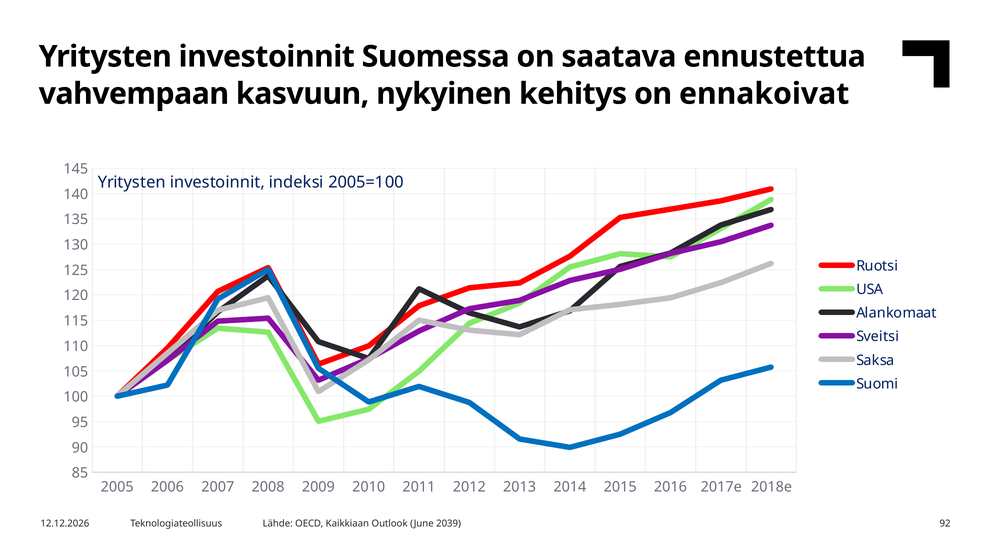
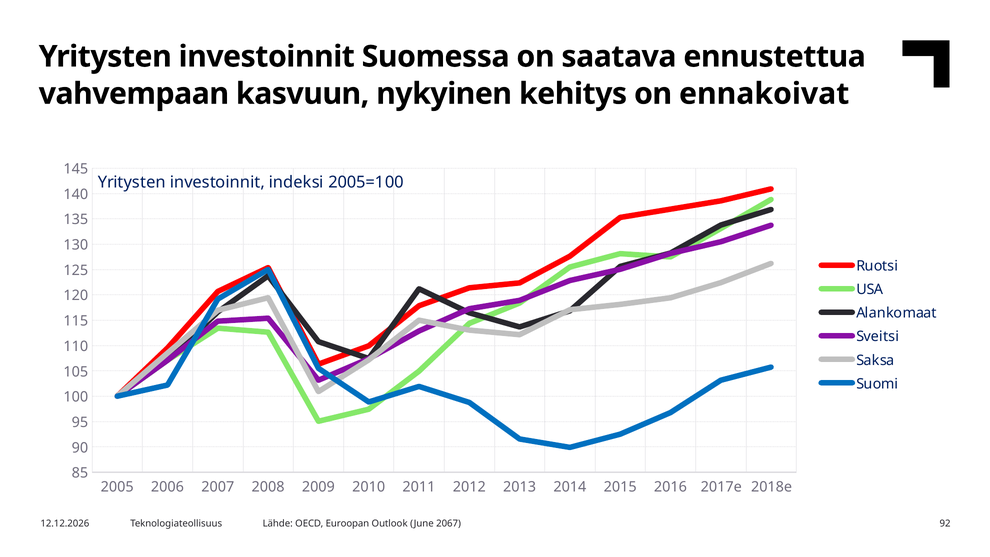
Kaikkiaan: Kaikkiaan -> Euroopan (347, 523)
2039: 2039 -> 2067 (449, 523)
